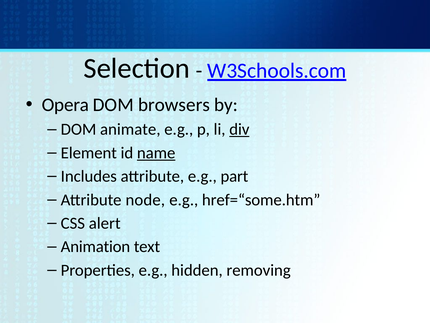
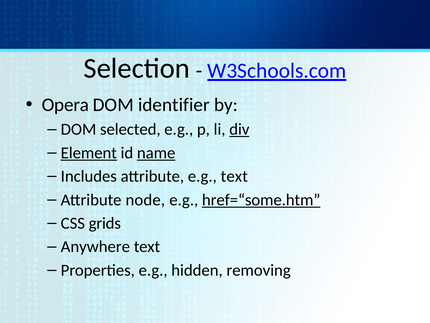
browsers: browsers -> identifier (174, 105)
animate: animate -> selected (130, 129)
Element underline: none -> present (89, 153)
e.g part: part -> text (234, 176)
href=“some.htm underline: none -> present (261, 200)
alert: alert -> grids (105, 223)
Animation: Animation -> Anywhere (95, 246)
